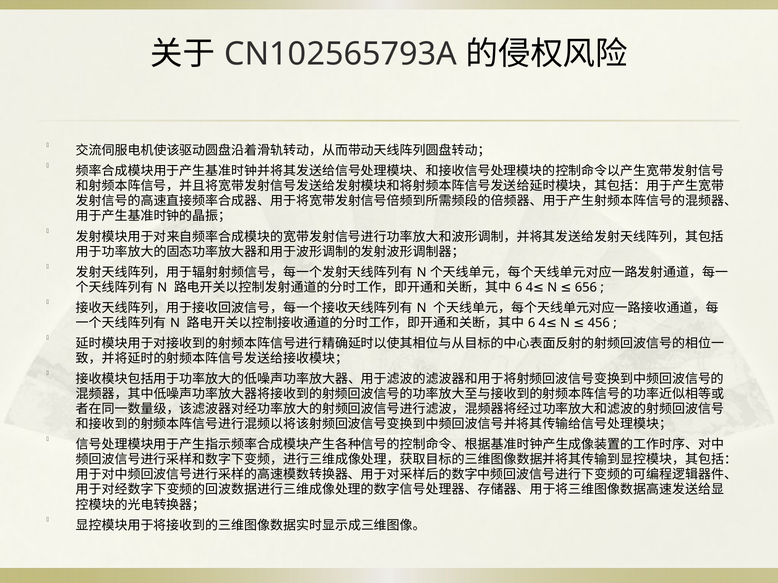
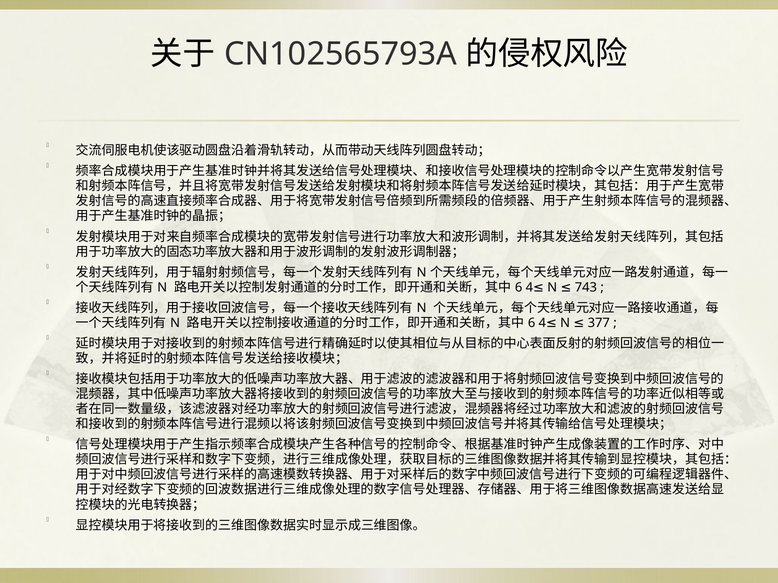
656: 656 -> 743 (586, 288)
456: 456 -> 377 (599, 323)
